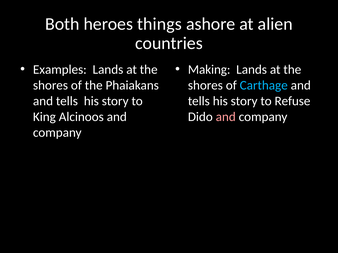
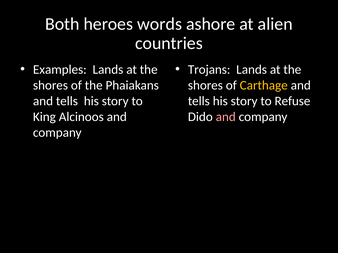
things: things -> words (160, 24)
Making: Making -> Trojans (209, 70)
Carthage colour: light blue -> yellow (264, 85)
